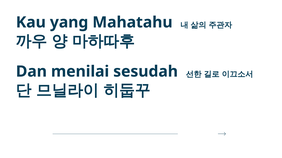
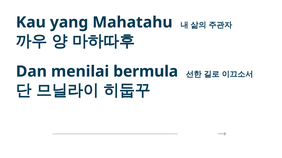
sesudah: sesudah -> bermula (146, 72)
